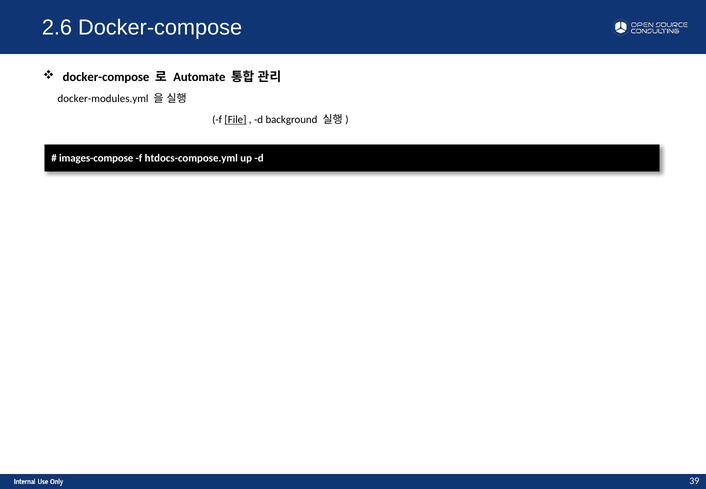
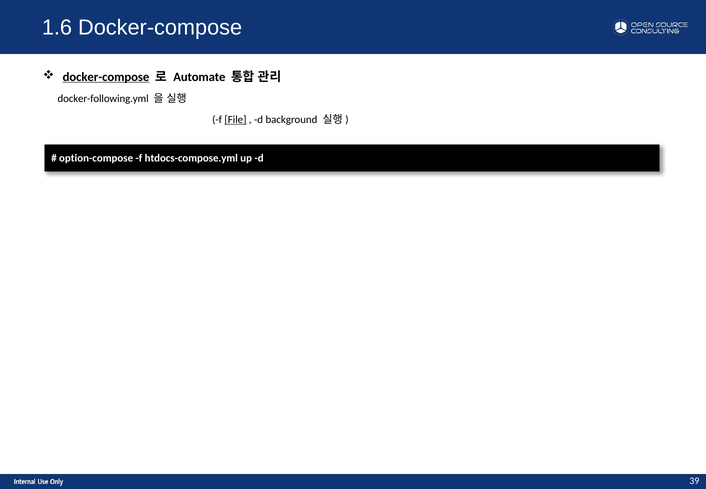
2.6: 2.6 -> 1.6 (57, 28)
docker-compose underline: none -> present (106, 77)
docker-modules.yml: docker-modules.yml -> docker-following.yml (103, 99)
images-compose: images-compose -> option-compose (96, 158)
